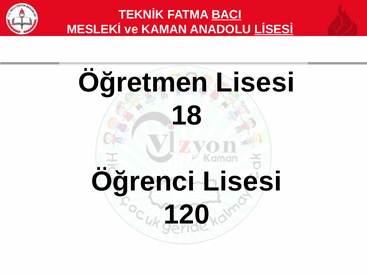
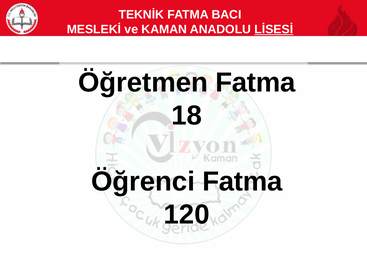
BACI underline: present -> none (227, 15)
Öğretmen Lisesi: Lisesi -> Fatma (255, 83)
Öğrenci Lisesi: Lisesi -> Fatma (242, 182)
